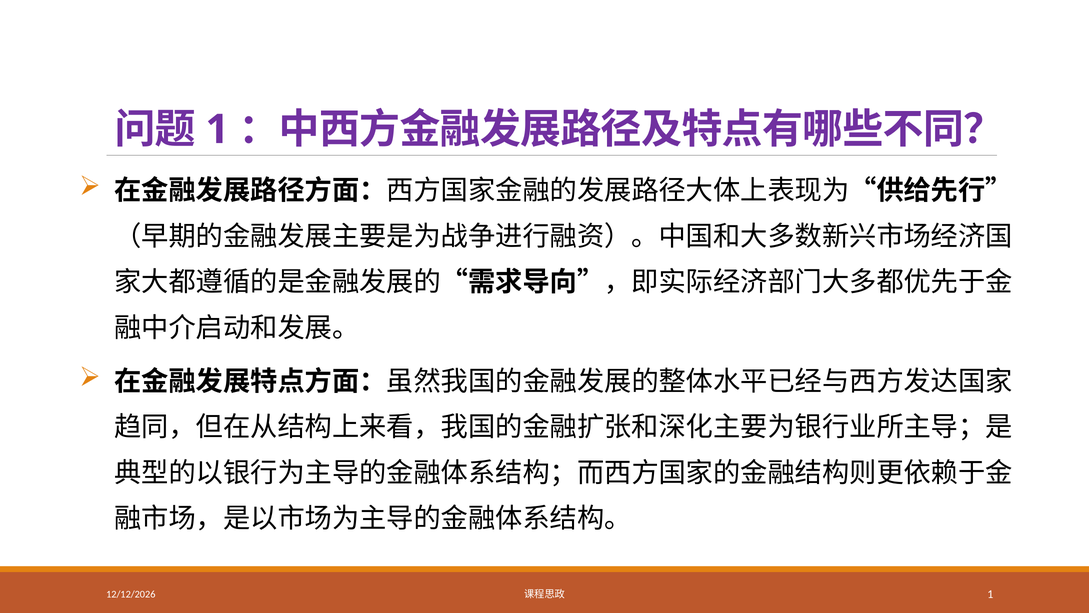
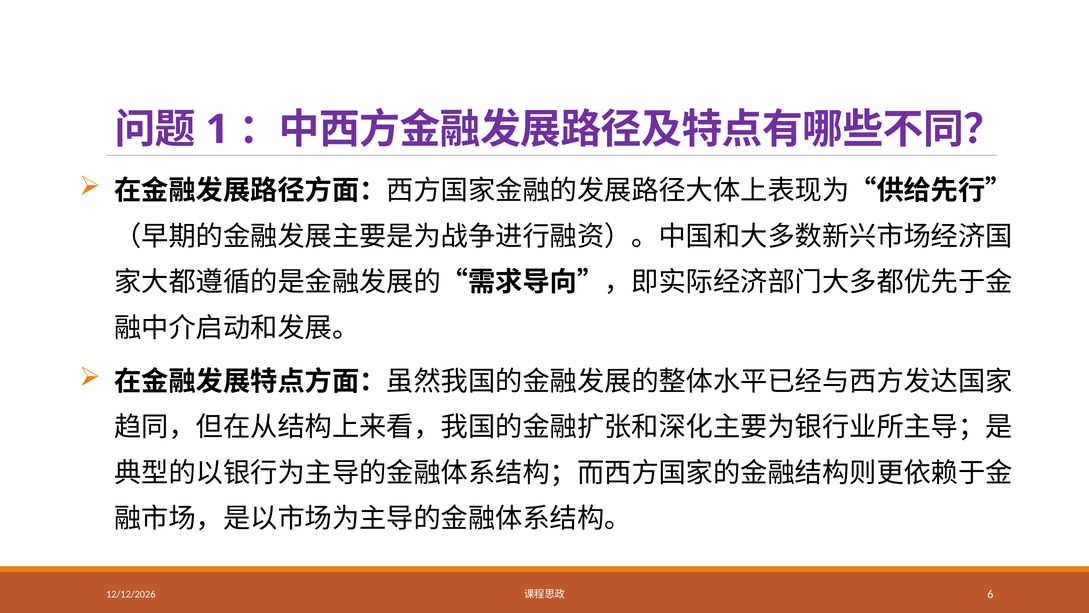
1: 1 -> 6 (990, 594)
